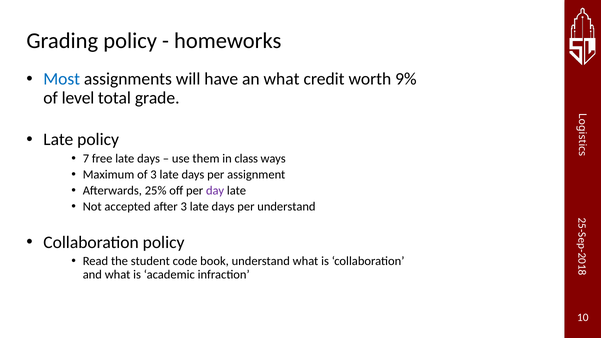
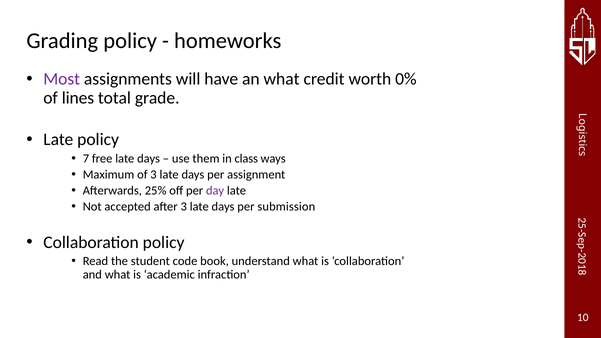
Most colour: blue -> purple (62, 79)
9%: 9% -> 0% (406, 79)
level: level -> lines (78, 98)
per understand: understand -> submission (286, 207)
